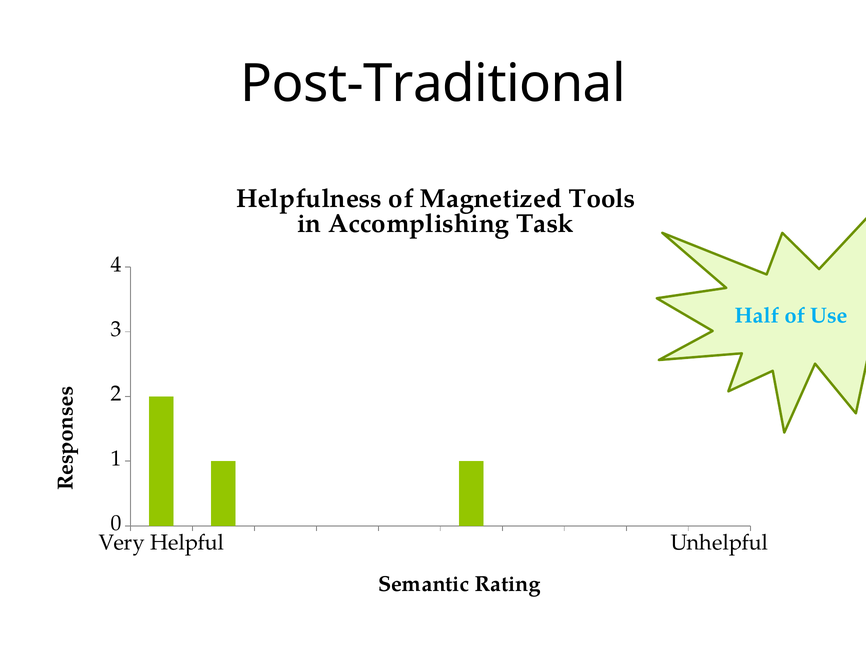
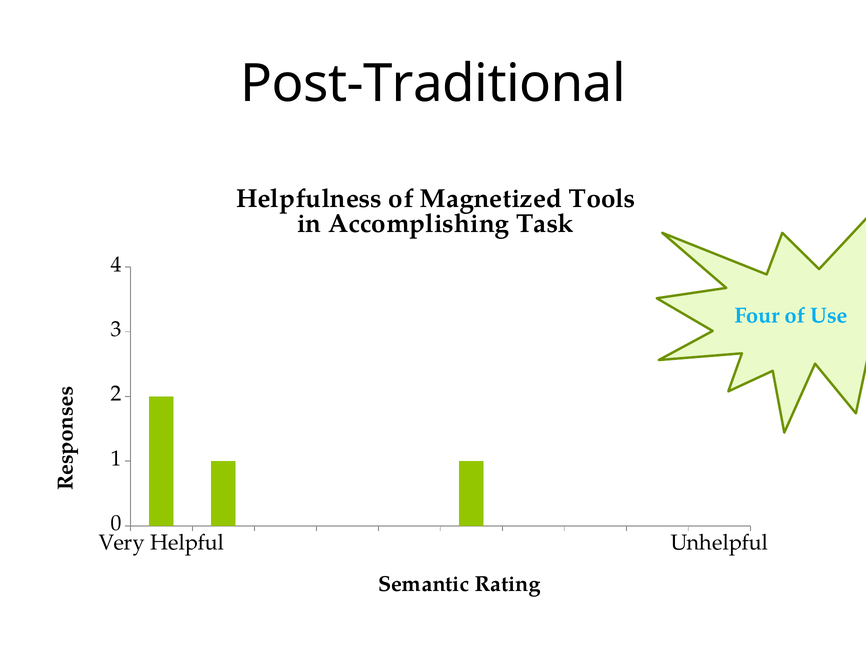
Half: Half -> Four (757, 316)
